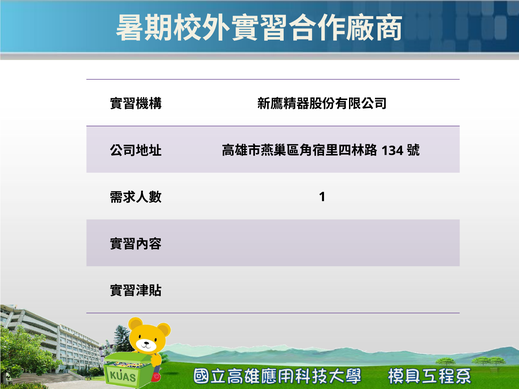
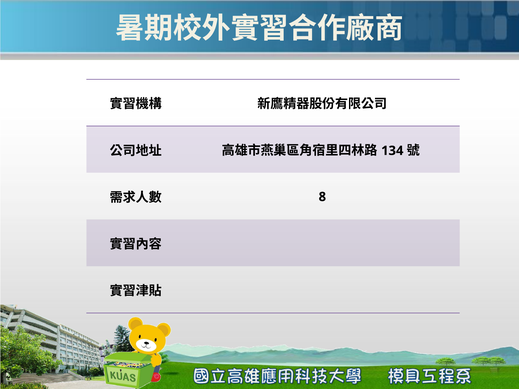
1: 1 -> 8 (322, 197)
